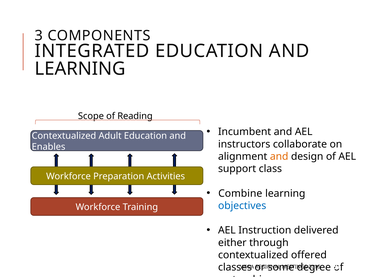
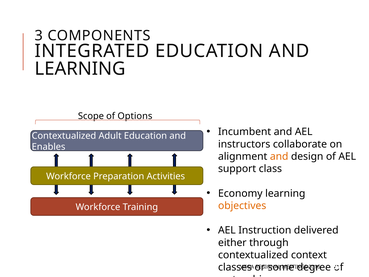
Reading: Reading -> Options (135, 116)
Combine: Combine -> Economy (240, 193)
objectives colour: blue -> orange (242, 206)
offered: offered -> context (309, 255)
